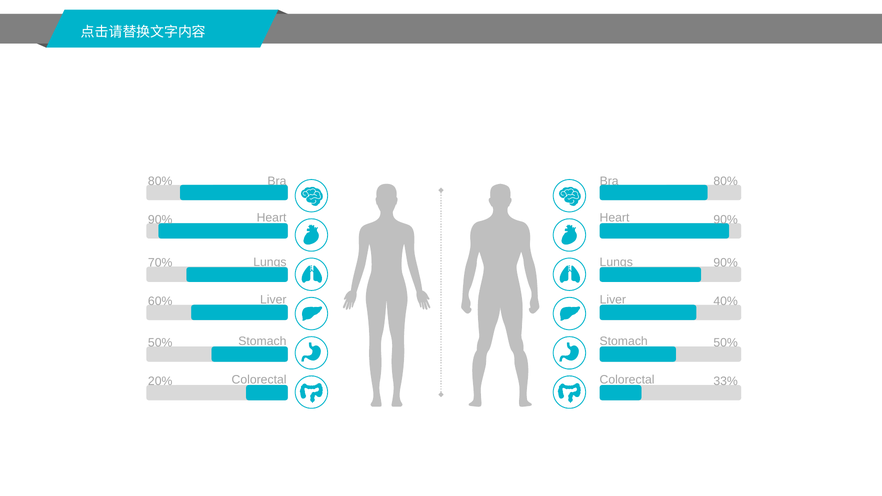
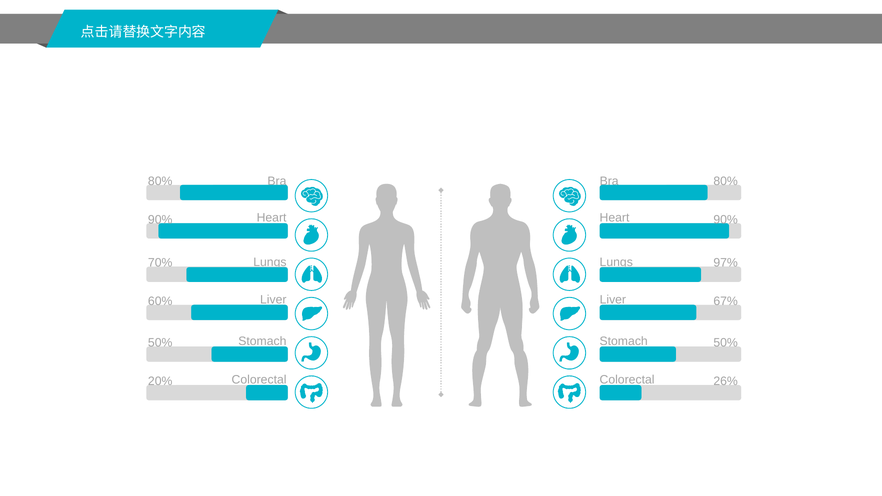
90%: 90% -> 97% (726, 263)
40%: 40% -> 67% (726, 301)
33%: 33% -> 26% (726, 381)
